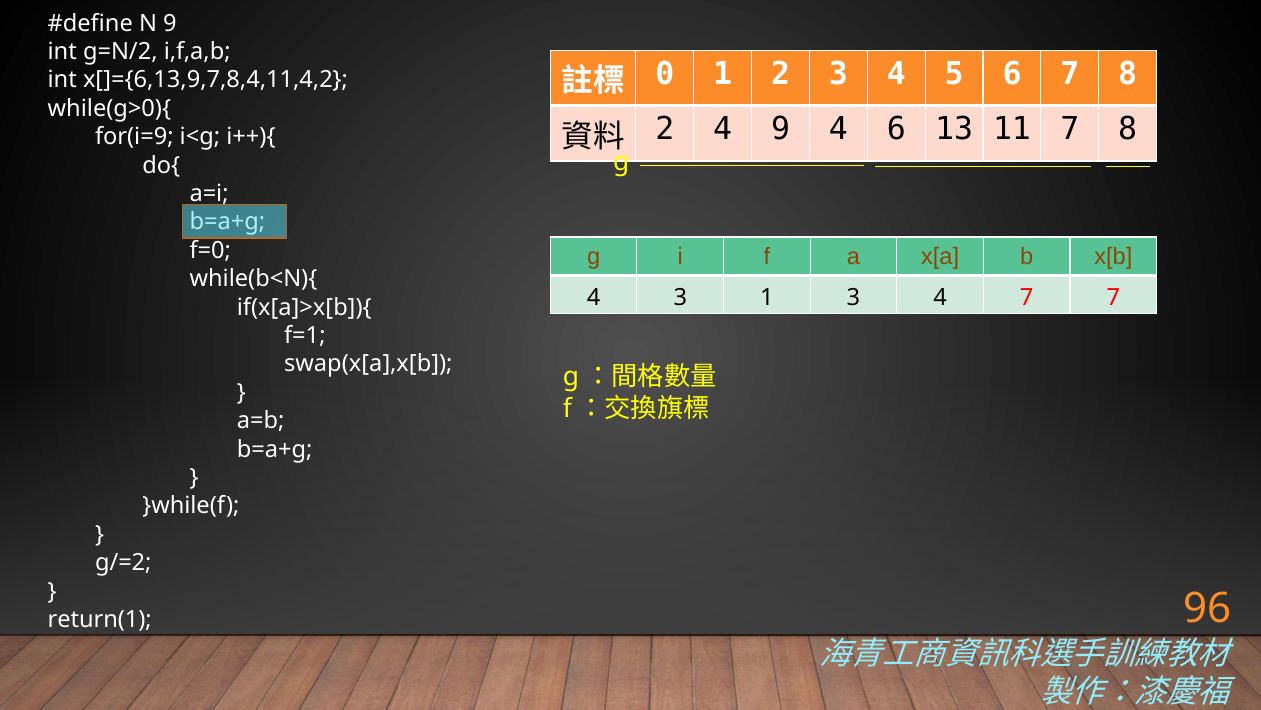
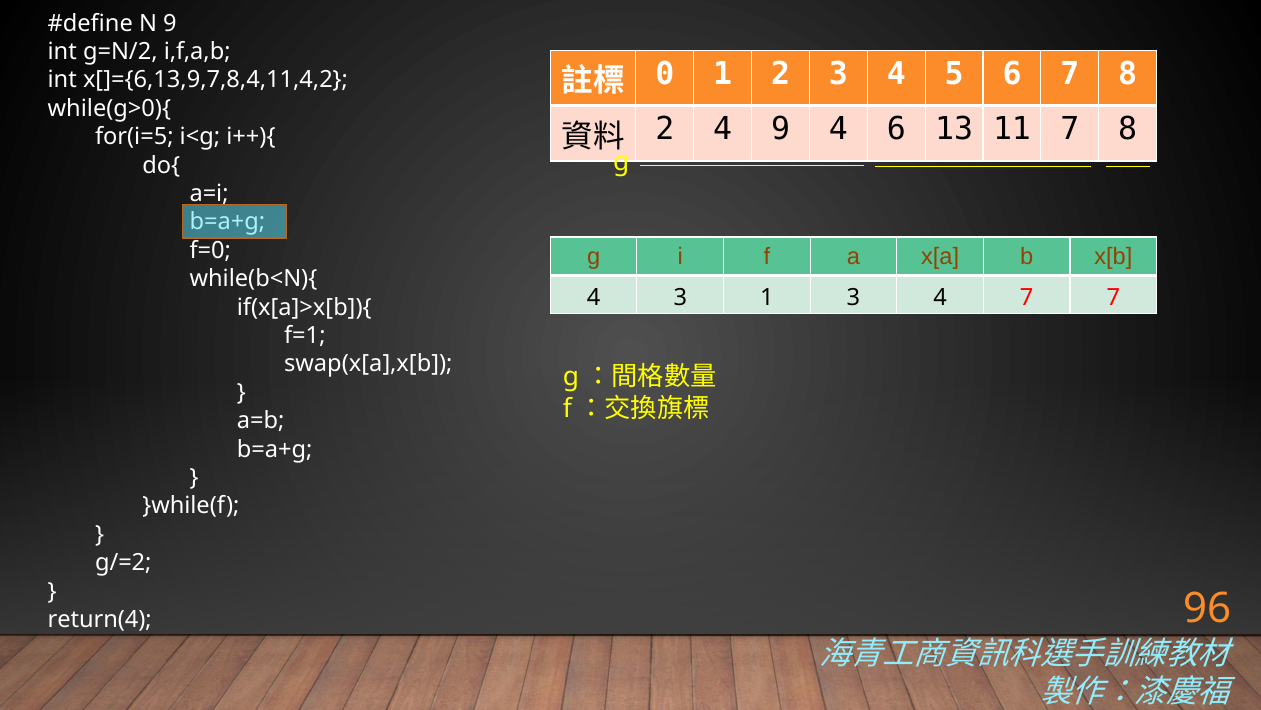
for(i=9: for(i=9 -> for(i=5 (134, 137)
return(1: return(1 -> return(4 (100, 619)
